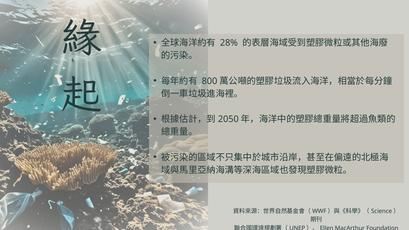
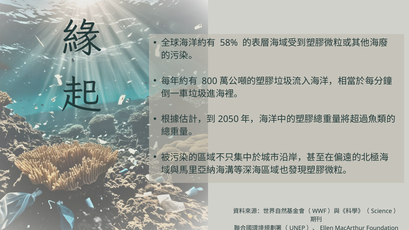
28%: 28% -> 58% (229, 43)
